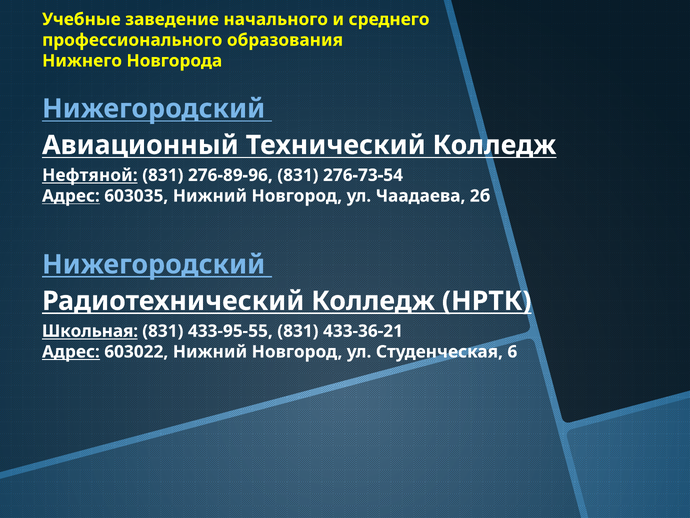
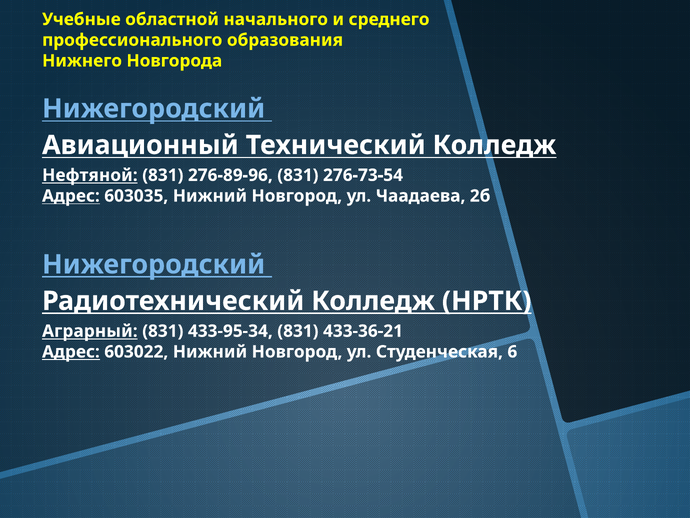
заведение: заведение -> областной (172, 19)
Школьная: Школьная -> Аграрный (90, 331)
433-95-55: 433-95-55 -> 433-95-34 (230, 331)
